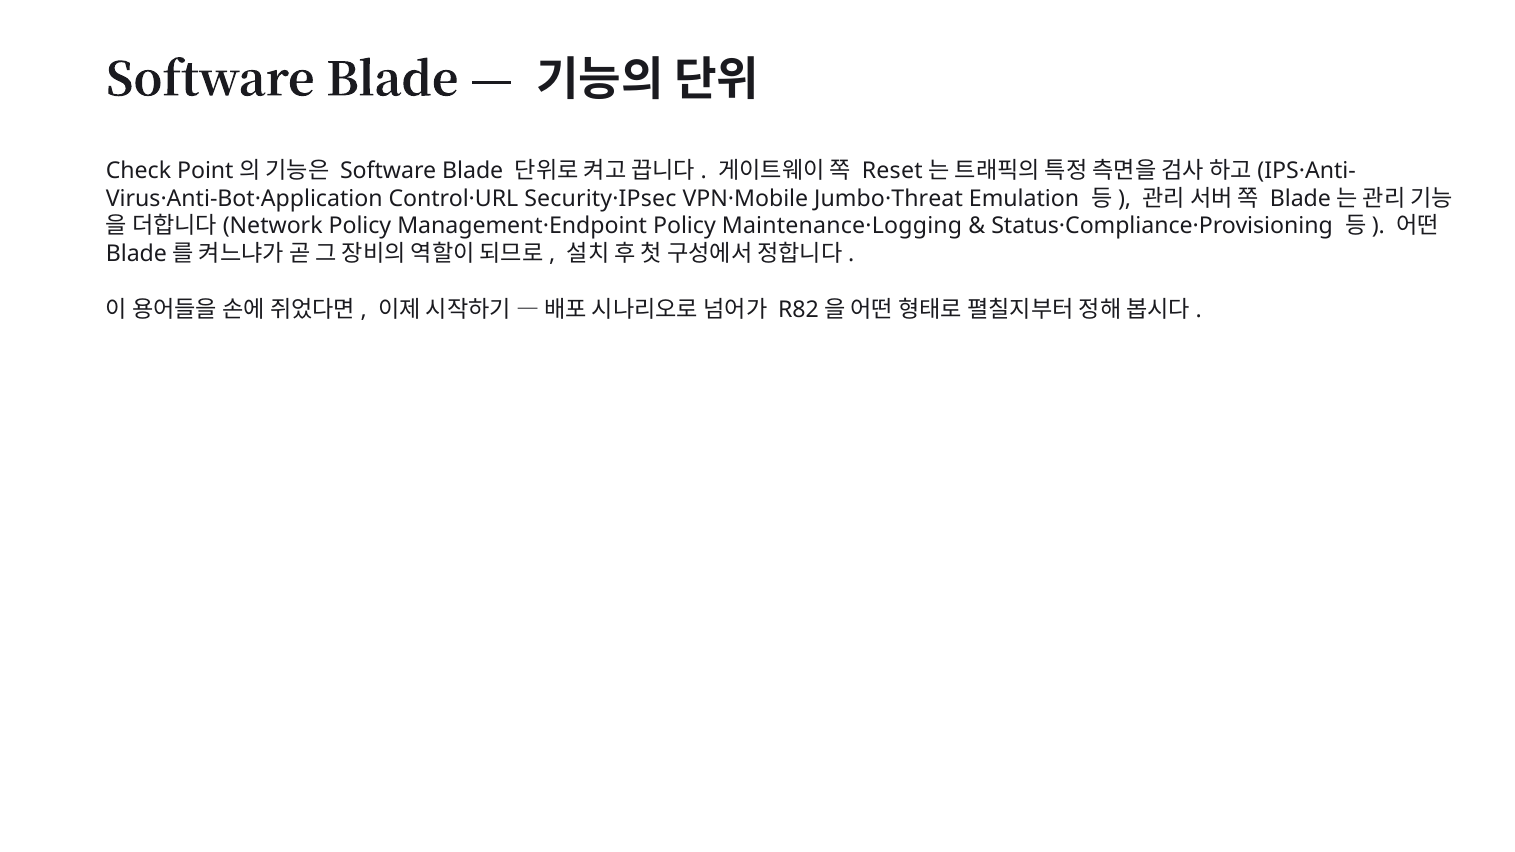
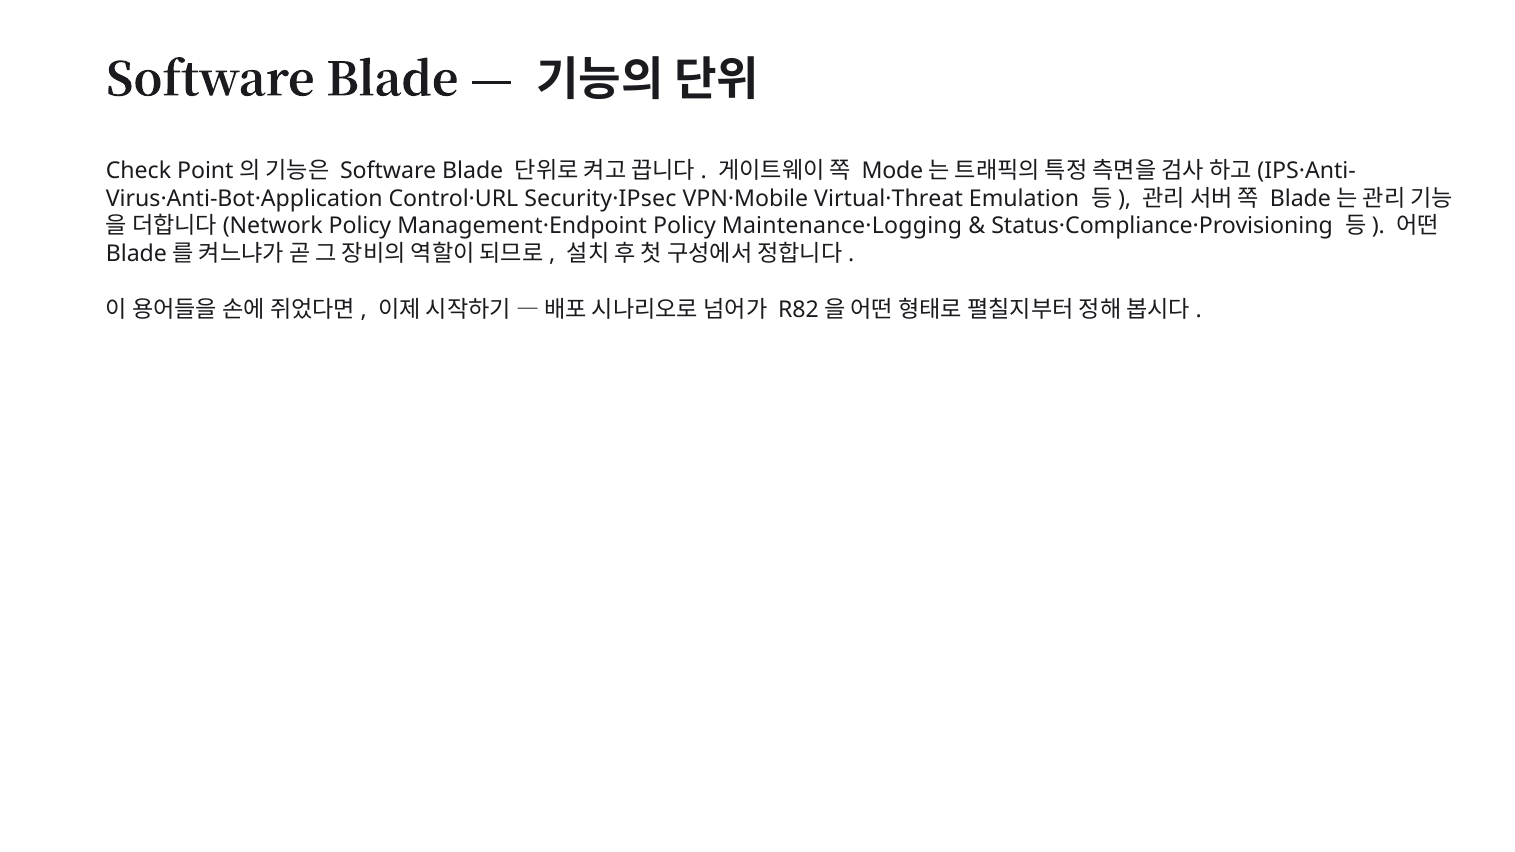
Reset: Reset -> Mode (892, 171)
Jumbo·Threat: Jumbo·Threat -> Virtual·Threat (889, 198)
